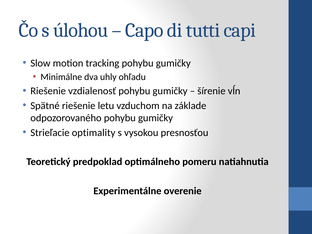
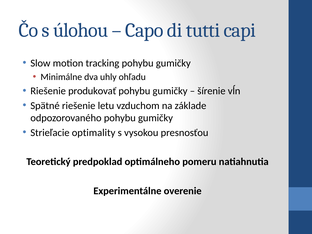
vzdialenosť: vzdialenosť -> produkovať (92, 91)
